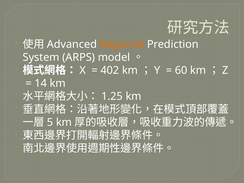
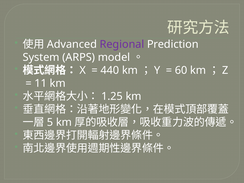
Regional colour: orange -> purple (122, 44)
402: 402 -> 440 (110, 70)
14: 14 -> 11 (41, 83)
